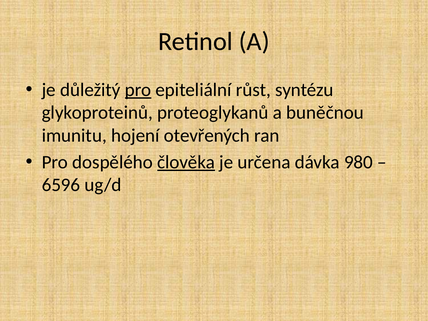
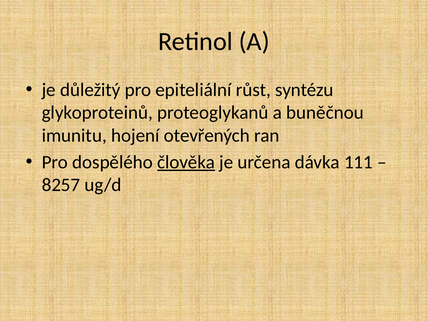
pro underline: present -> none (138, 90)
980: 980 -> 111 (358, 162)
6596: 6596 -> 8257 (61, 185)
